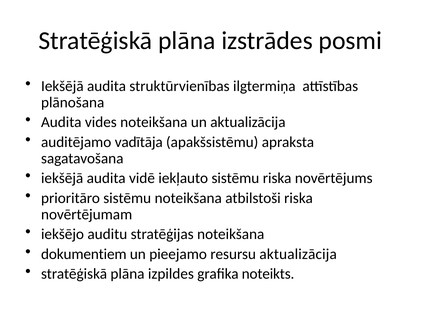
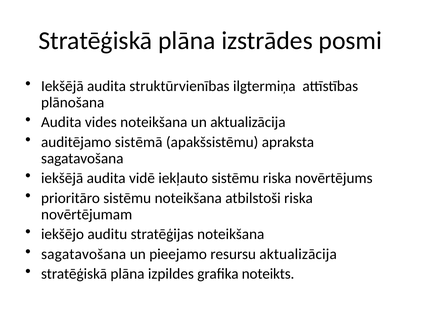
vadītāja: vadītāja -> sistēmā (139, 142)
dokumentiem: dokumentiem -> sagatavošana (84, 254)
